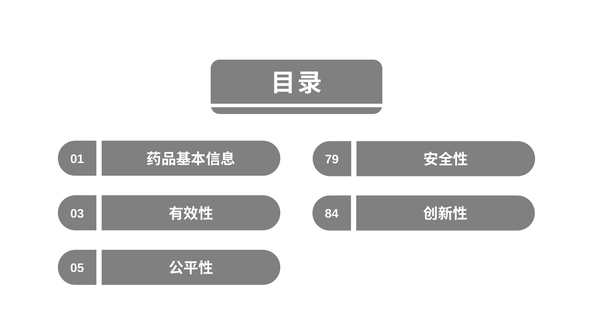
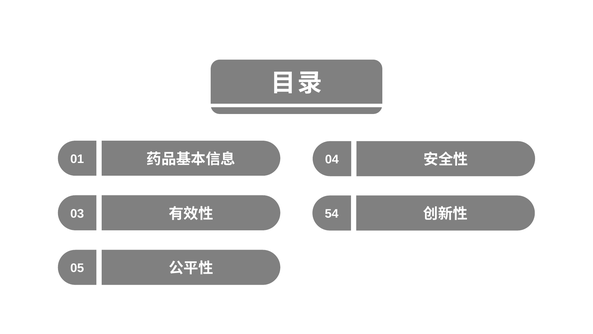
79: 79 -> 04 (332, 159)
84: 84 -> 54 (332, 214)
